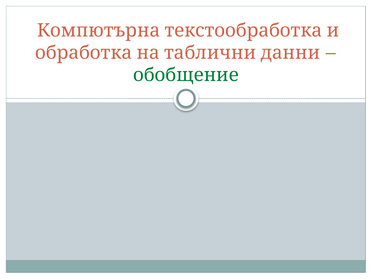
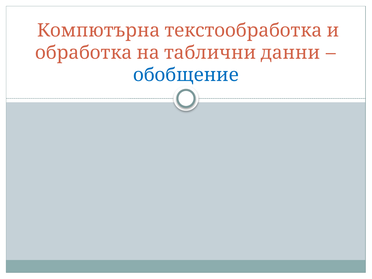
обобщение colour: green -> blue (186, 75)
